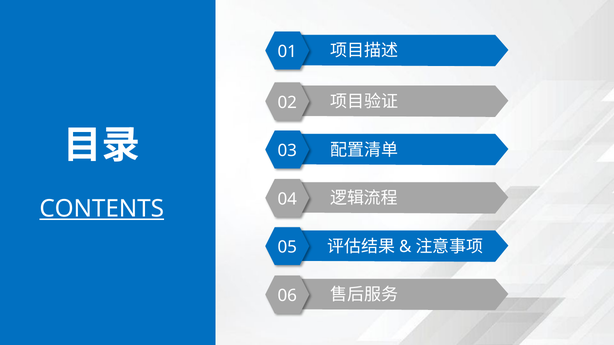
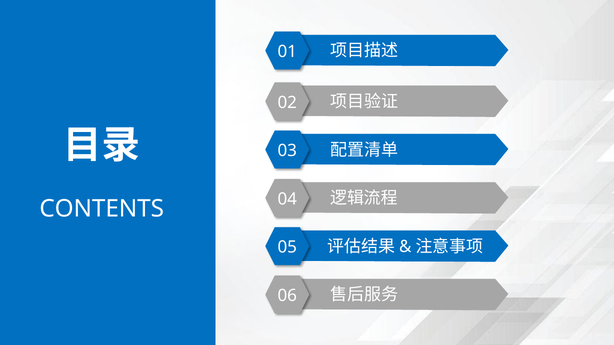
CONTENTS underline: present -> none (102, 209)
